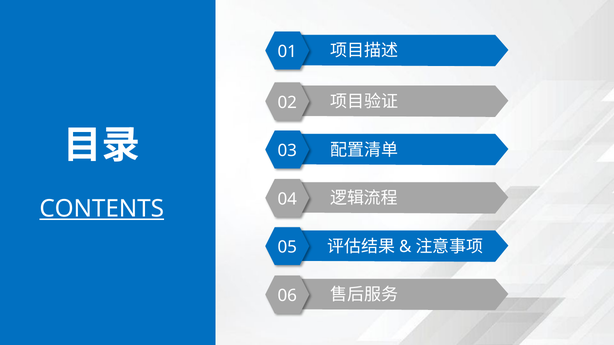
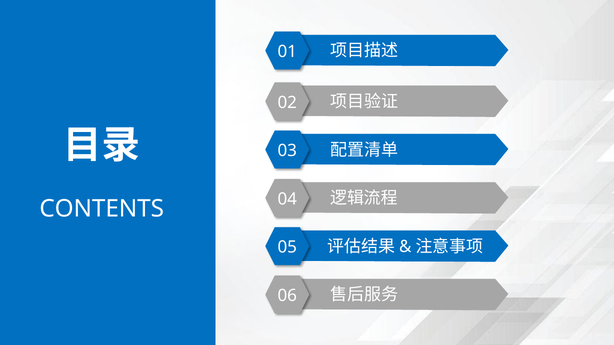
CONTENTS underline: present -> none (102, 209)
